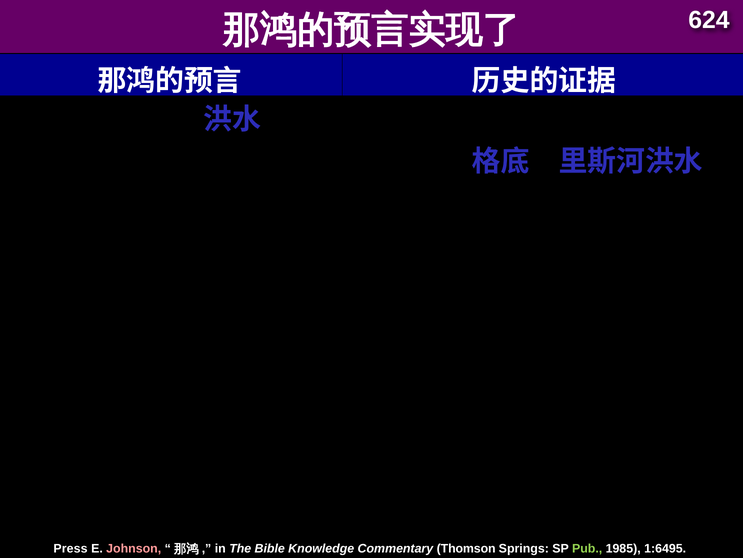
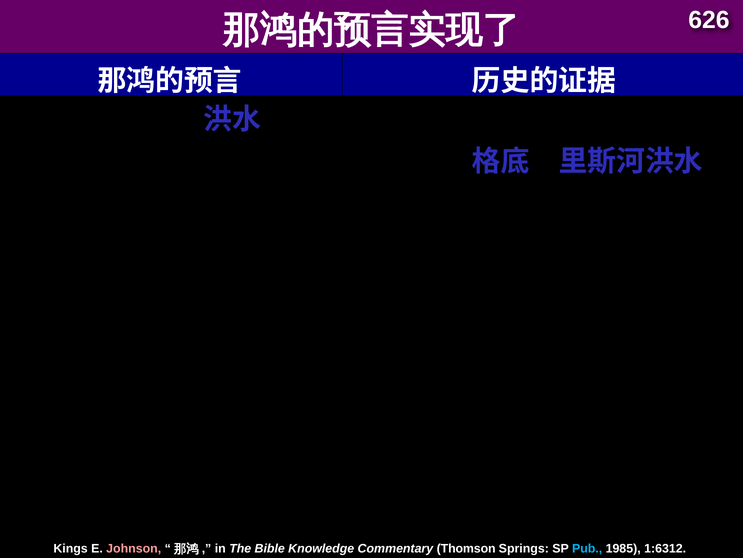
624: 624 -> 626 (709, 20)
Press: Press -> Kings (71, 548)
Pub colour: light green -> light blue (587, 548)
1:6495: 1:6495 -> 1:6312 (665, 548)
